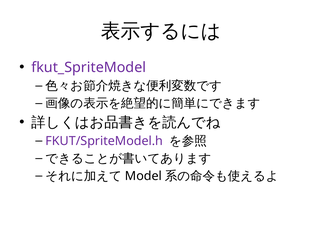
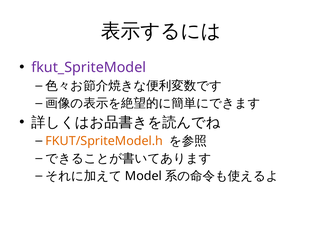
FKUT/SpriteModel.h colour: purple -> orange (104, 141)
